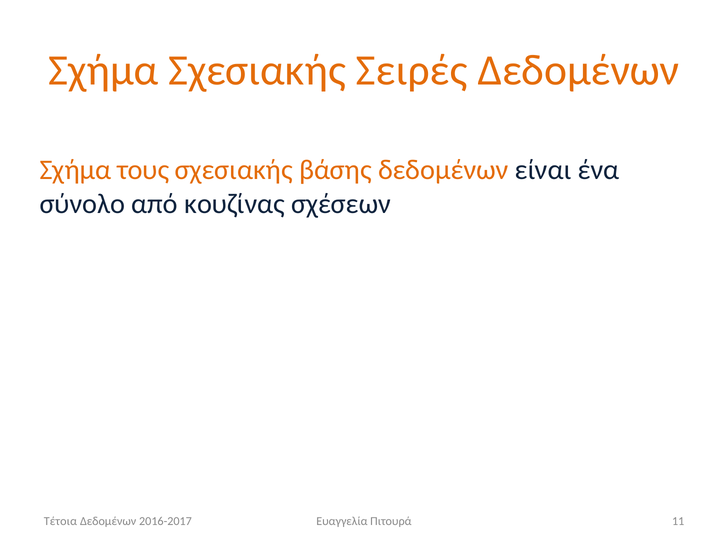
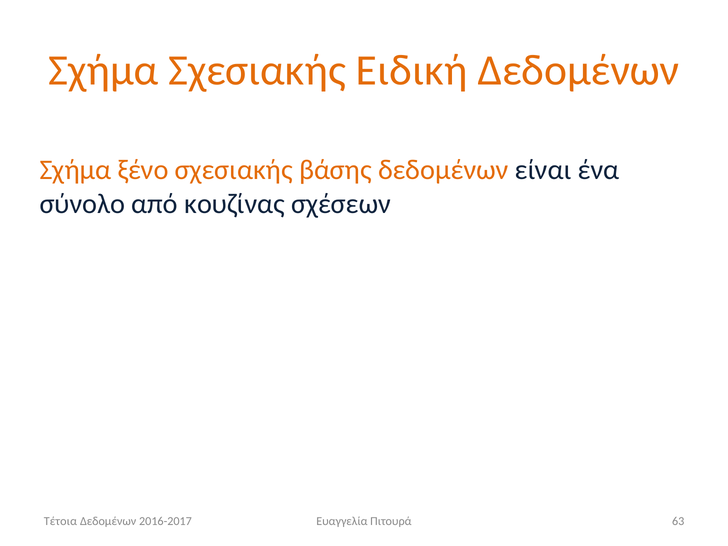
Σειρές: Σειρές -> Ειδική (412, 70)
τους: τους -> ξένο (143, 170)
11: 11 -> 63 (678, 521)
